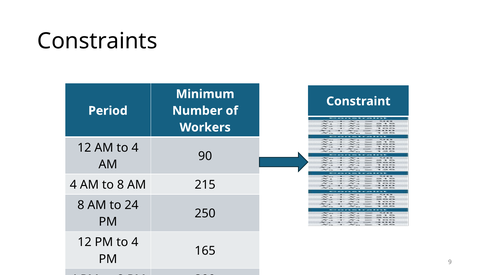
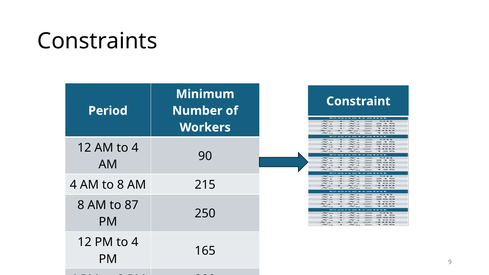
24: 24 -> 87 (132, 205)
